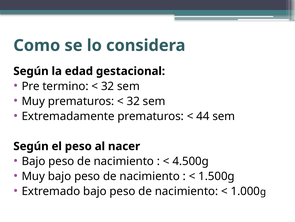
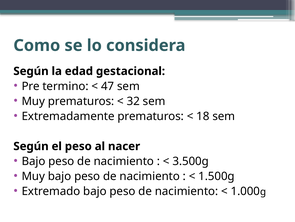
32: 32 -> 47 (108, 86)
44: 44 -> 18 (203, 116)
4.500g: 4.500g -> 3.500g (191, 161)
